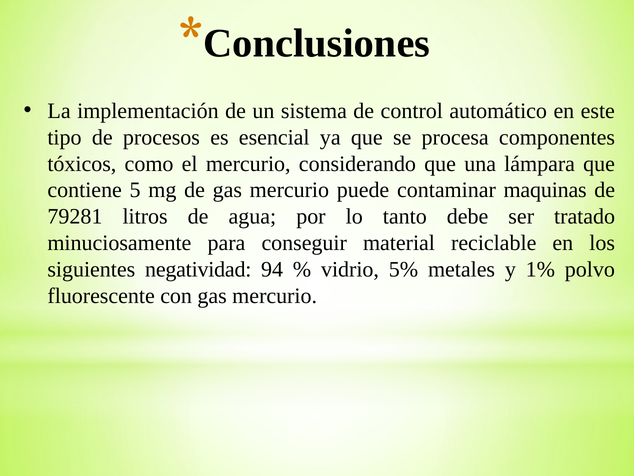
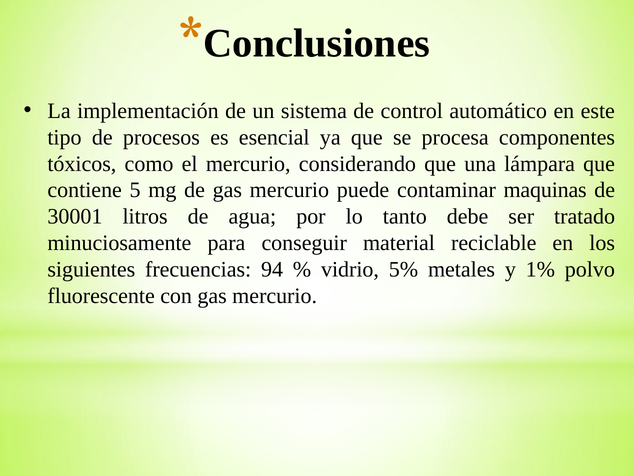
79281: 79281 -> 30001 (75, 216)
negatividad: negatividad -> frecuencias (198, 269)
